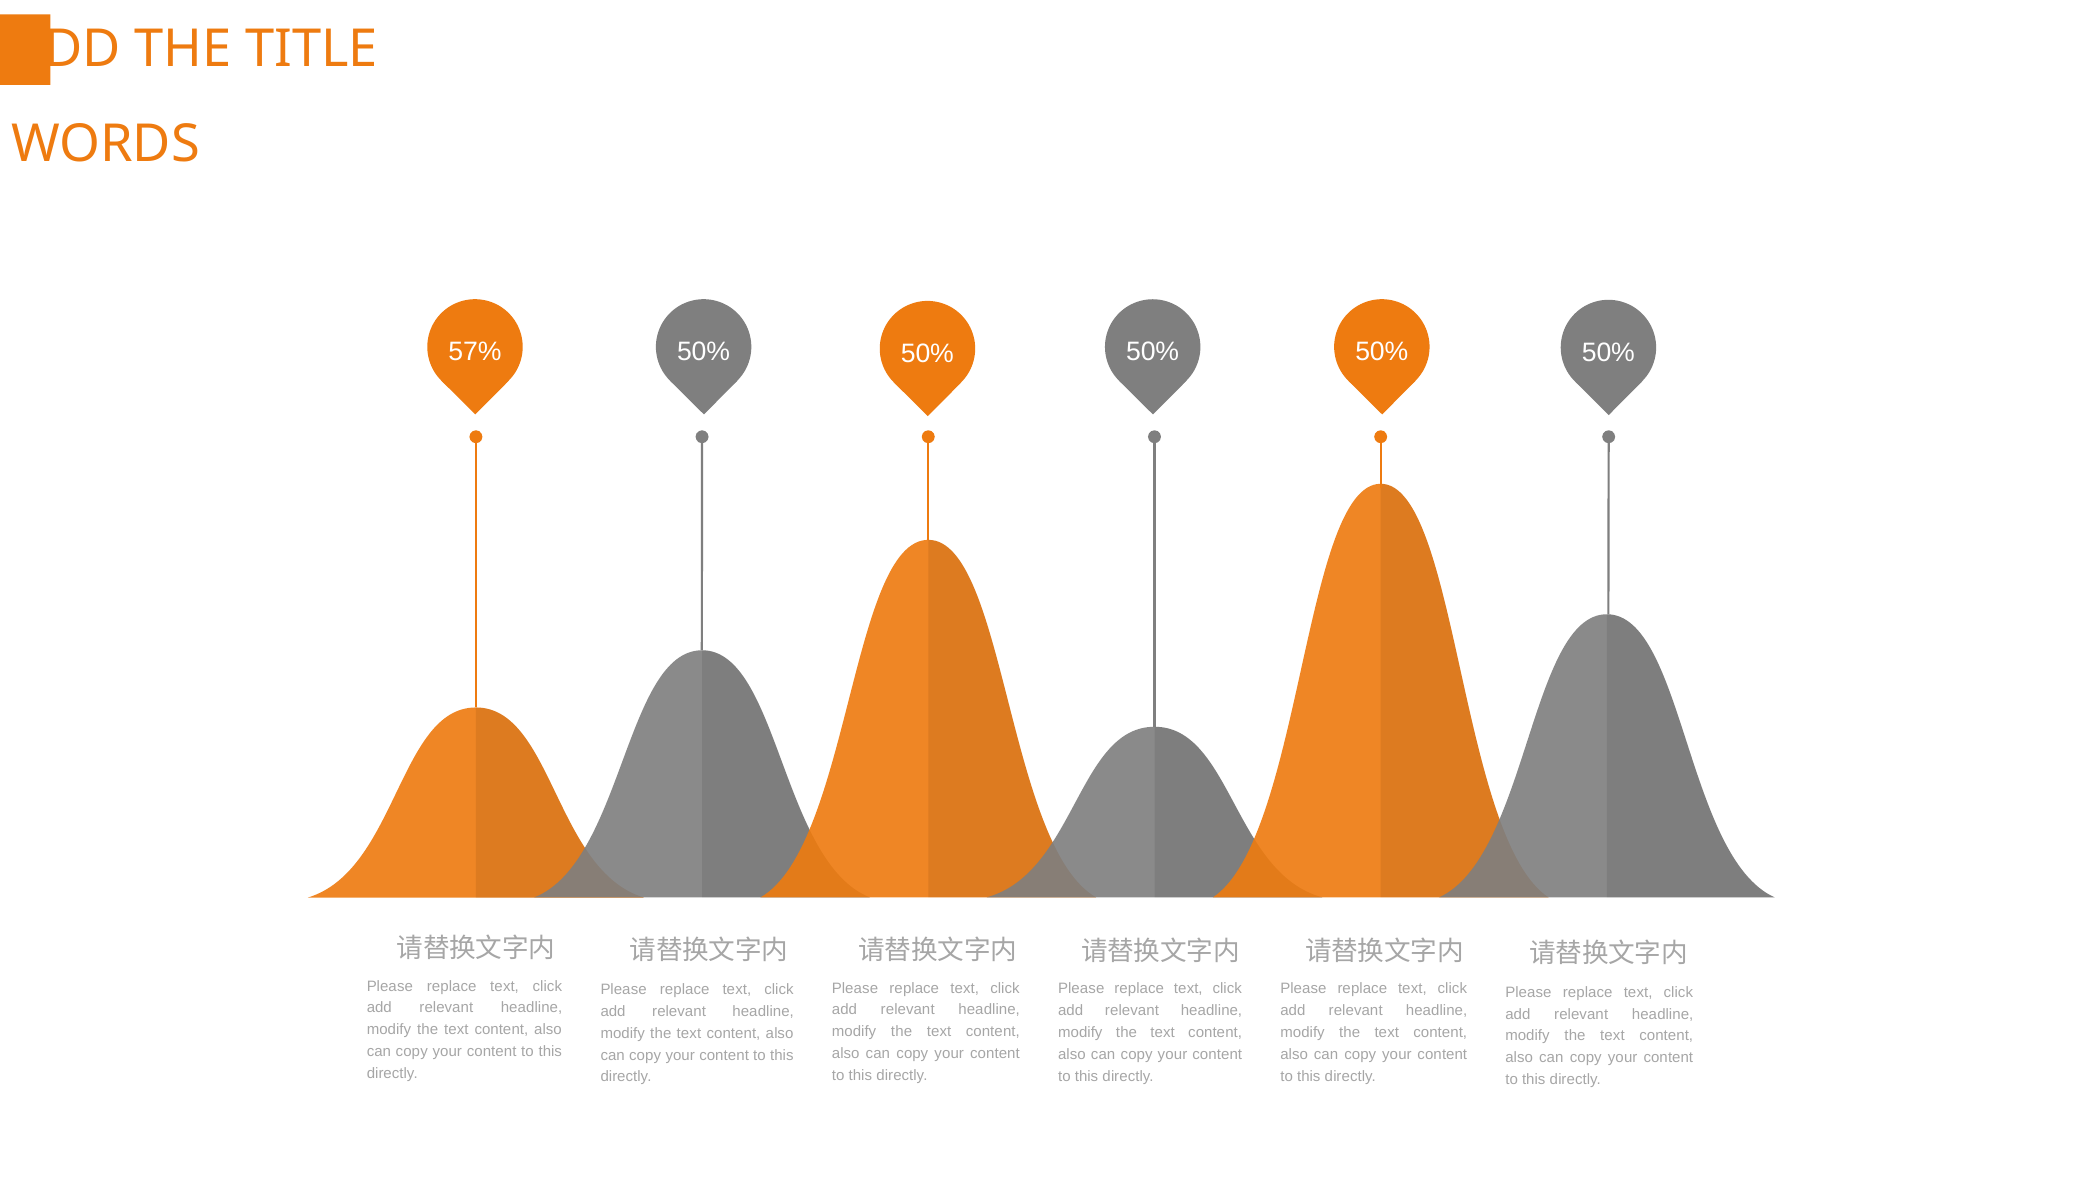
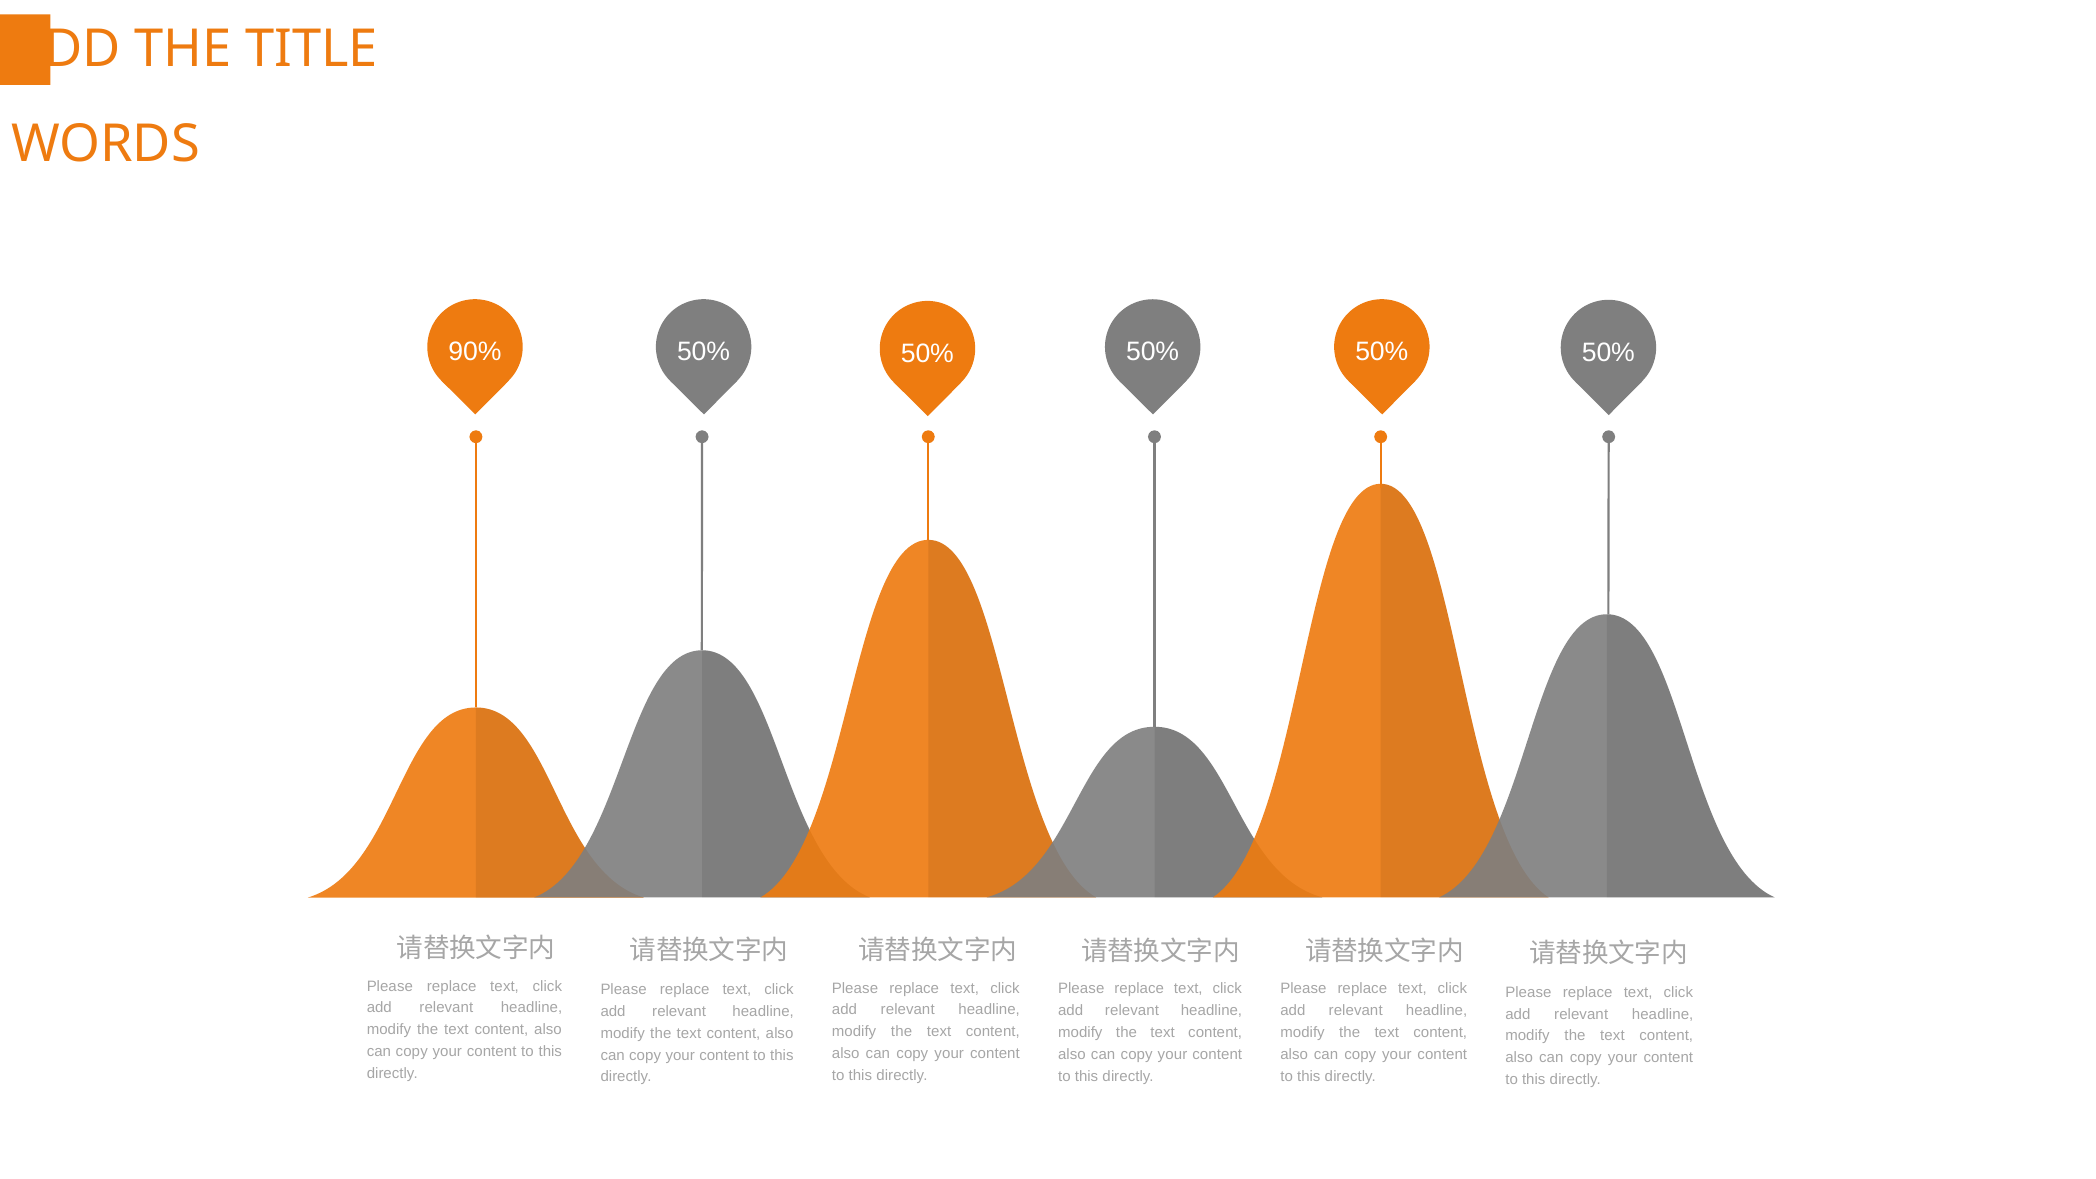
57%: 57% -> 90% (475, 352)
